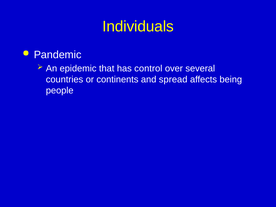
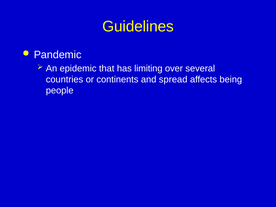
Individuals: Individuals -> Guidelines (138, 26)
control: control -> limiting (148, 68)
